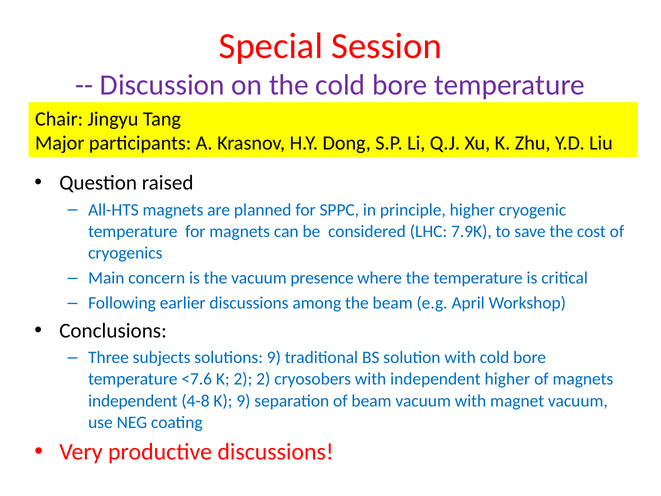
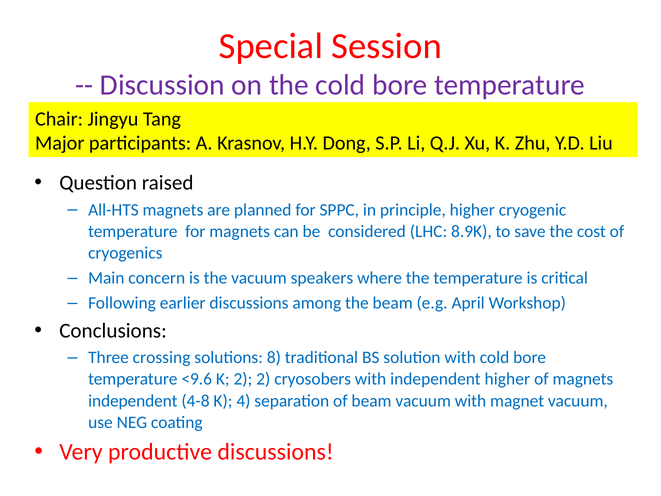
7.9K: 7.9K -> 8.9K (471, 231)
presence: presence -> speakers (322, 278)
subjects: subjects -> crossing (162, 357)
solutions 9: 9 -> 8 (274, 357)
<7.6: <7.6 -> <9.6 (197, 379)
K 9: 9 -> 4 (243, 401)
